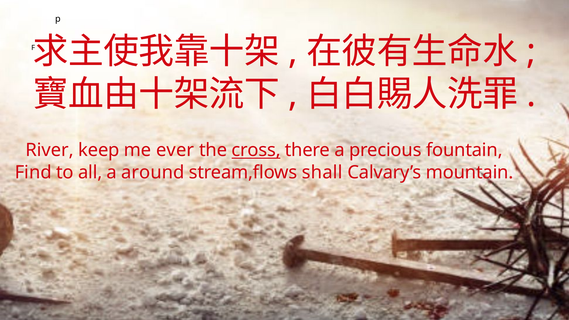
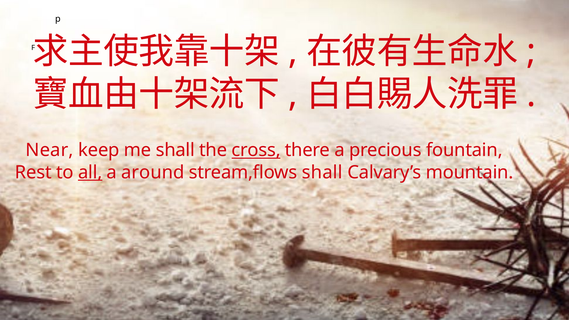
River: River -> Near (50, 150)
me ever: ever -> shall (175, 150)
Find: Find -> Rest (33, 172)
all underline: none -> present (90, 172)
